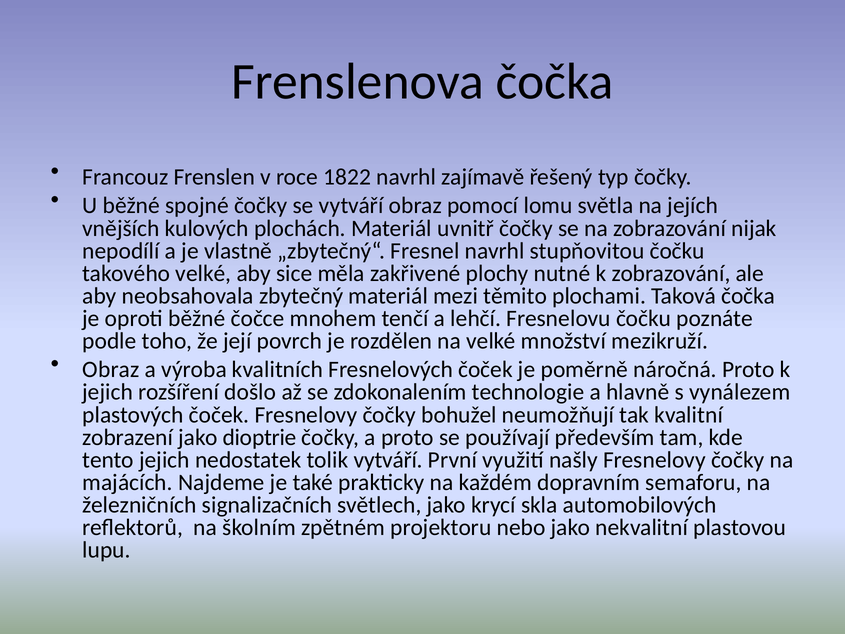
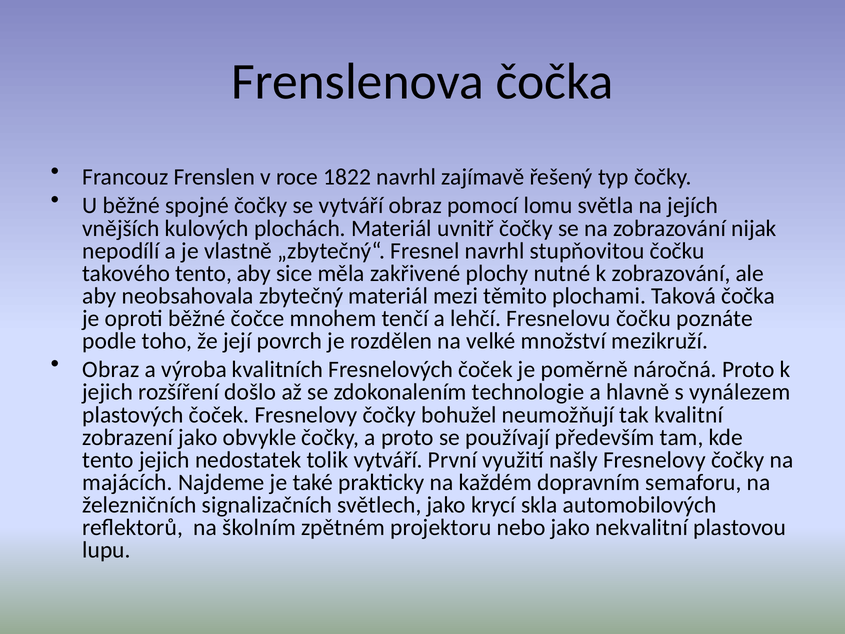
takového velké: velké -> tento (203, 273)
dioptrie: dioptrie -> obvykle (260, 437)
